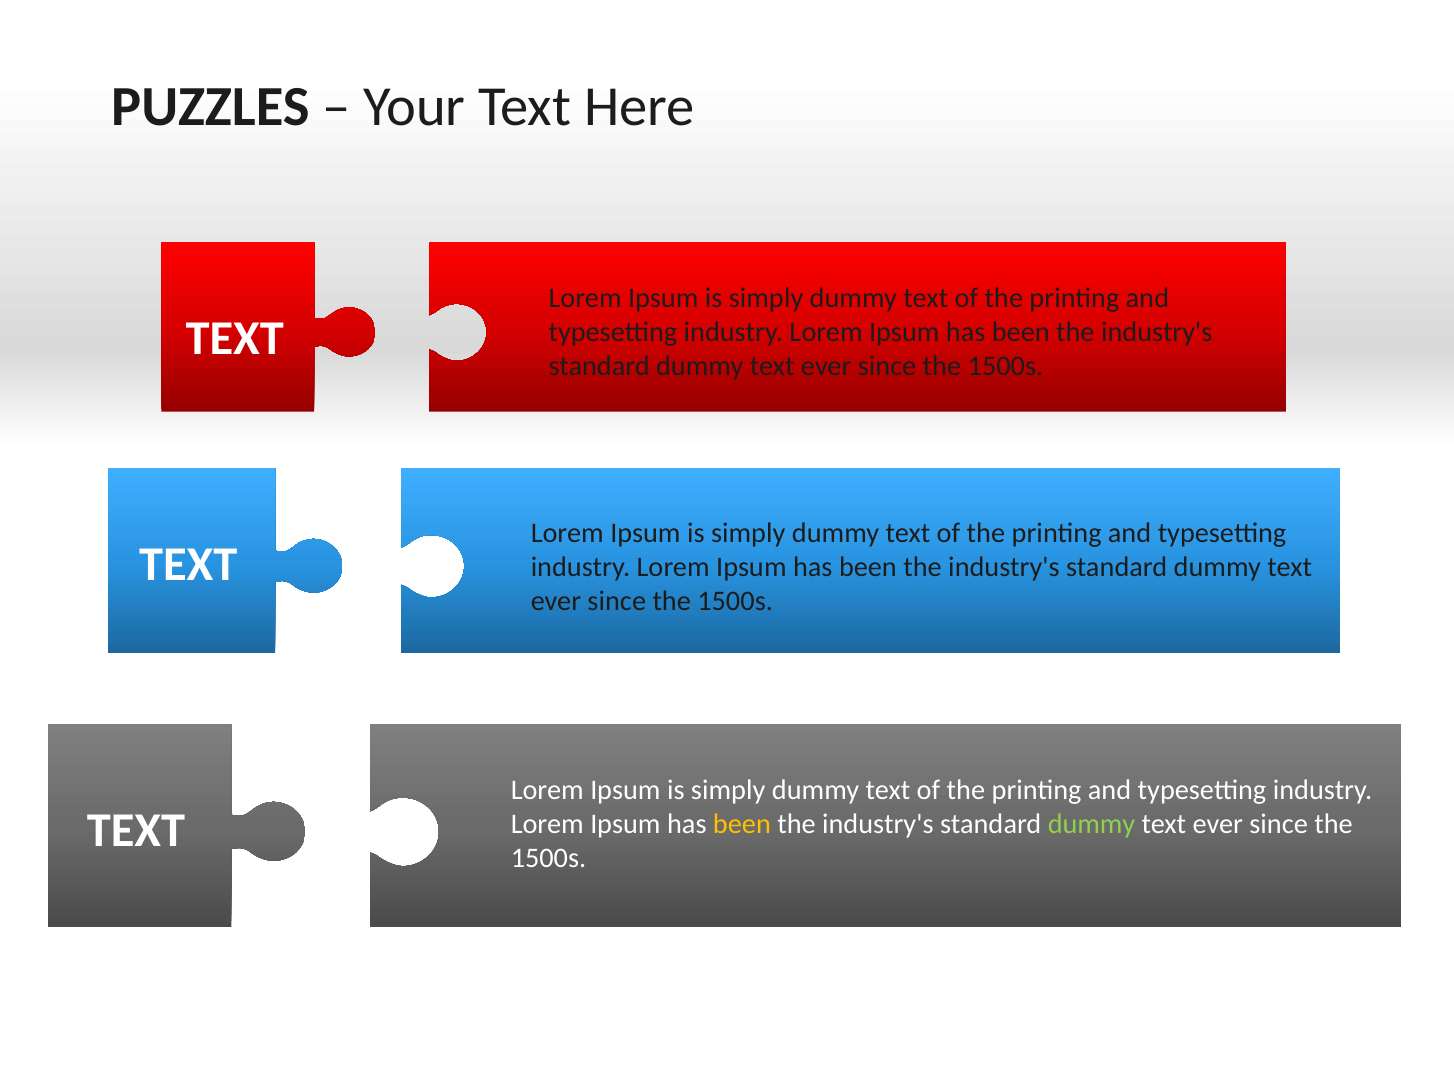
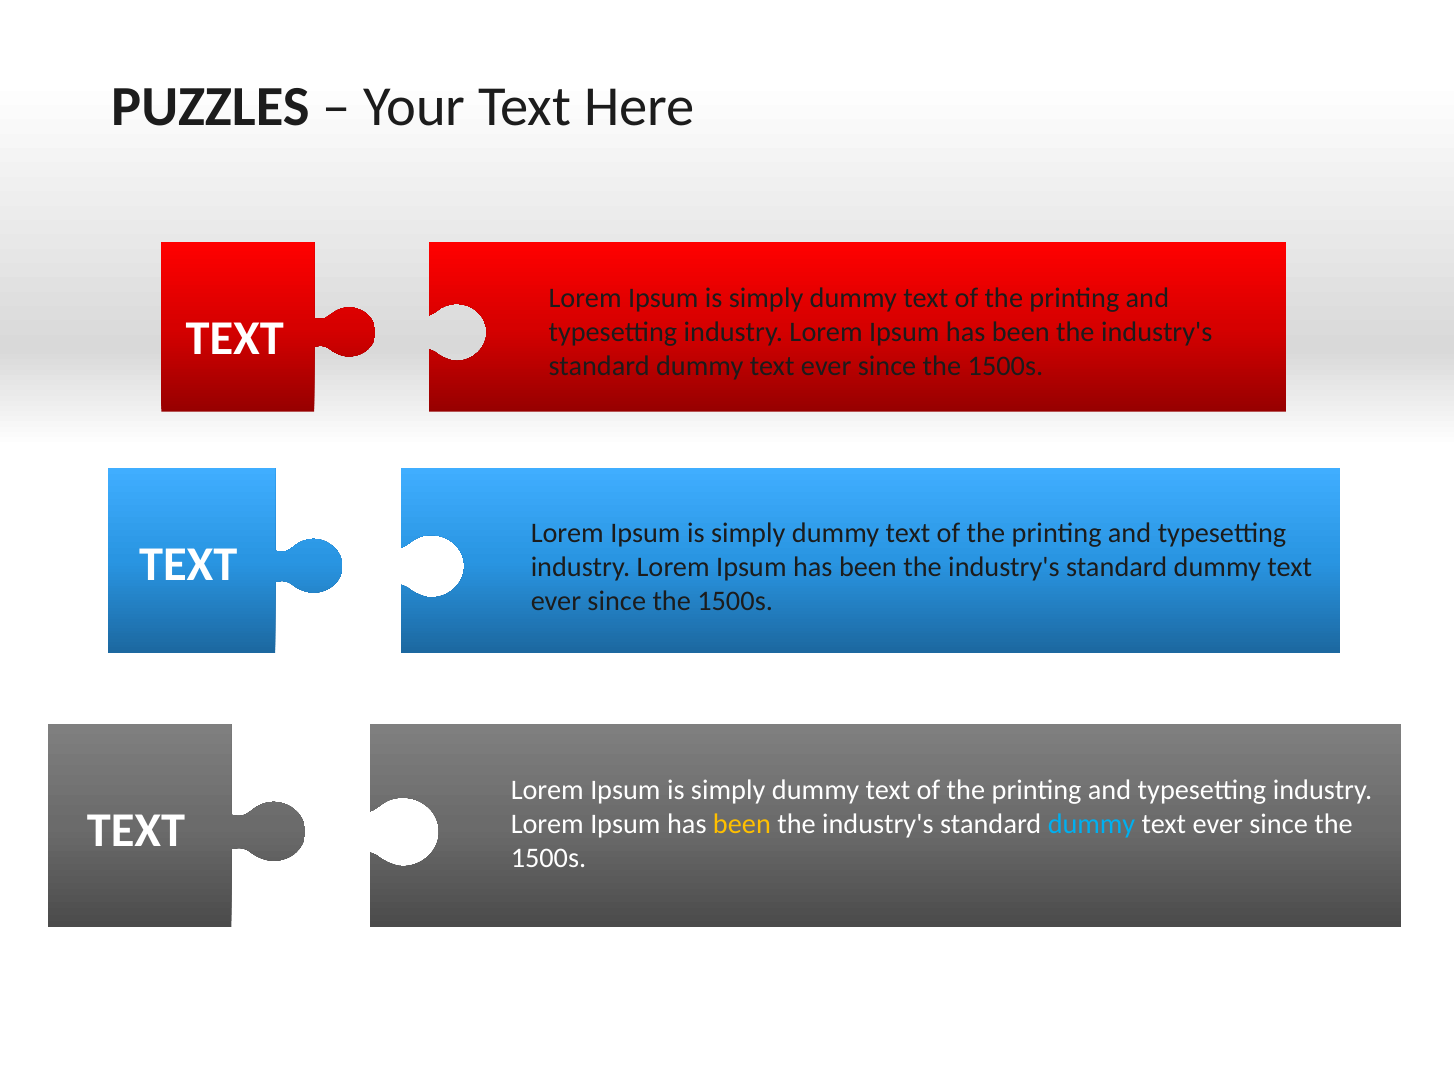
dummy colour: light green -> light blue (1091, 824)
